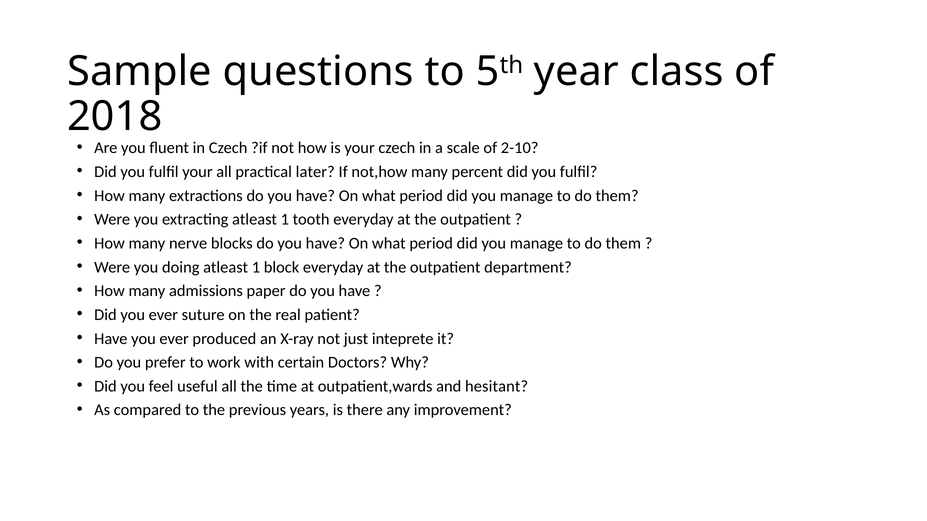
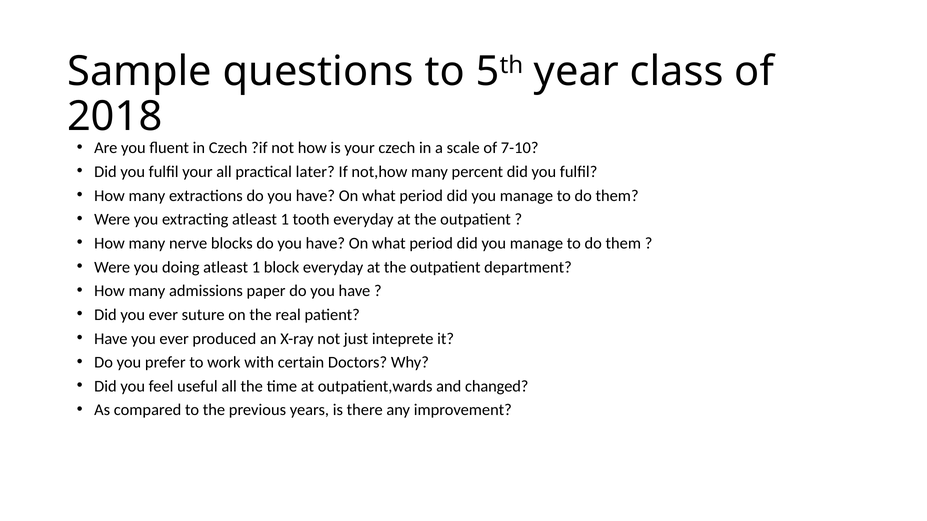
2-10: 2-10 -> 7-10 (520, 148)
hesitant: hesitant -> changed (497, 387)
